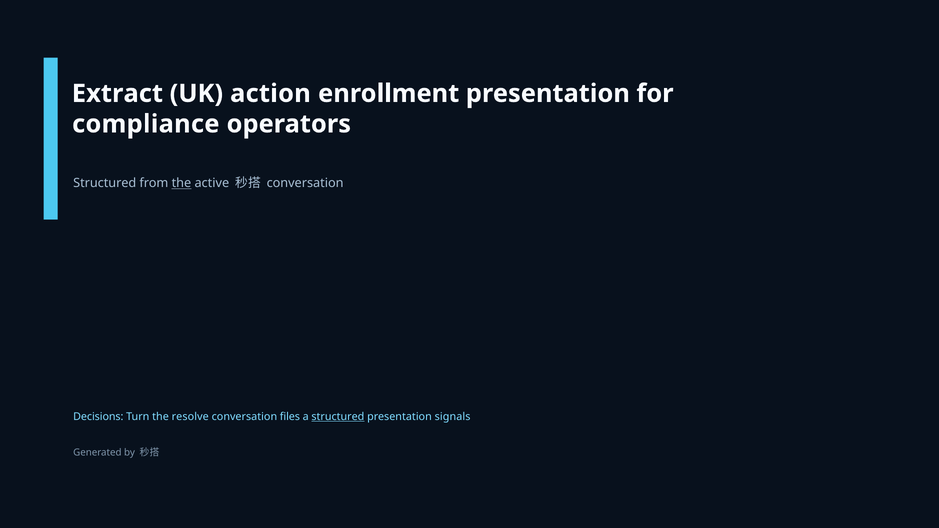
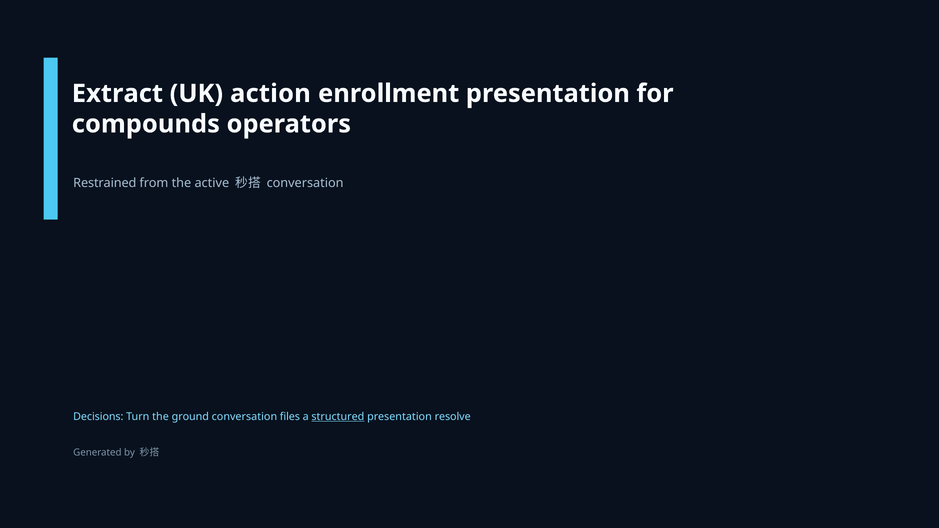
compliance: compliance -> compounds (146, 124)
Structured: Structured -> Restrained (105, 183)
the underline: present -> none (181, 183)
resolve: resolve -> ground (190, 417)
signals: signals -> resolve (453, 417)
